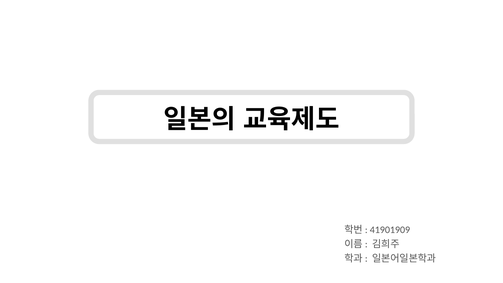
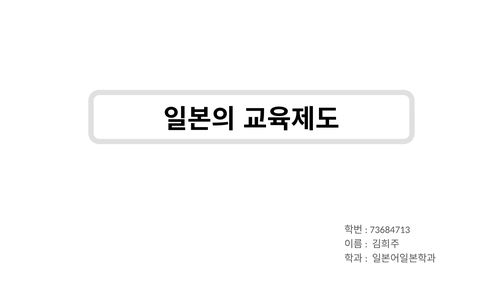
41901909: 41901909 -> 73684713 (390, 230)
